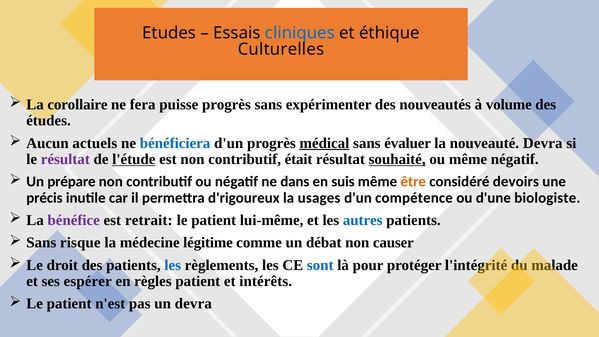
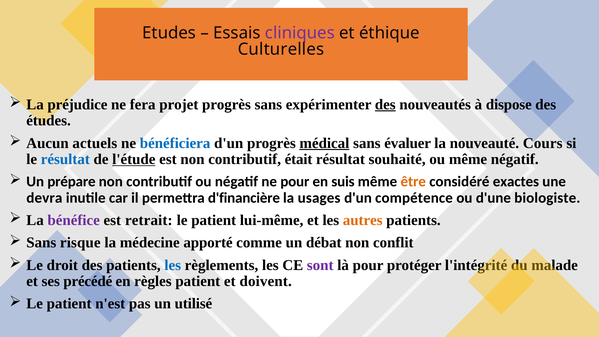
cliniques colour: blue -> purple (300, 33)
corollaire: corollaire -> préjudice (77, 104)
puisse: puisse -> projet (179, 104)
des underline: none -> present (385, 104)
volume: volume -> dispose (509, 104)
nouveauté Devra: Devra -> Cours (543, 143)
résultat colour: purple -> blue (65, 159)
souhaité underline: present -> none (397, 159)
ne dans: dans -> pour (295, 182)
devoirs: devoirs -> exactes (516, 182)
précis: précis -> devra (44, 198)
d'rigoureux: d'rigoureux -> d'financière (244, 198)
autres colour: blue -> orange (363, 220)
légitime: légitime -> apporté (208, 243)
causer: causer -> conflit (393, 243)
sont colour: blue -> purple (320, 265)
espérer: espérer -> précédé (88, 281)
intérêts: intérêts -> doivent (266, 281)
un devra: devra -> utilisé (193, 304)
